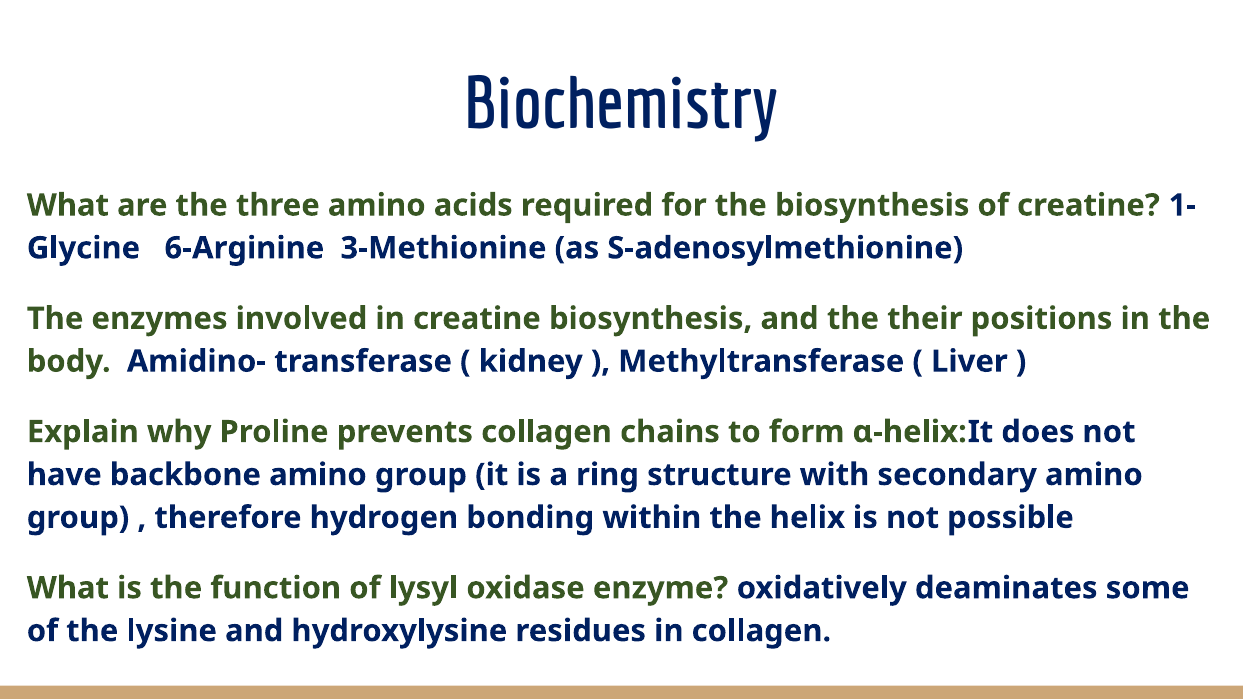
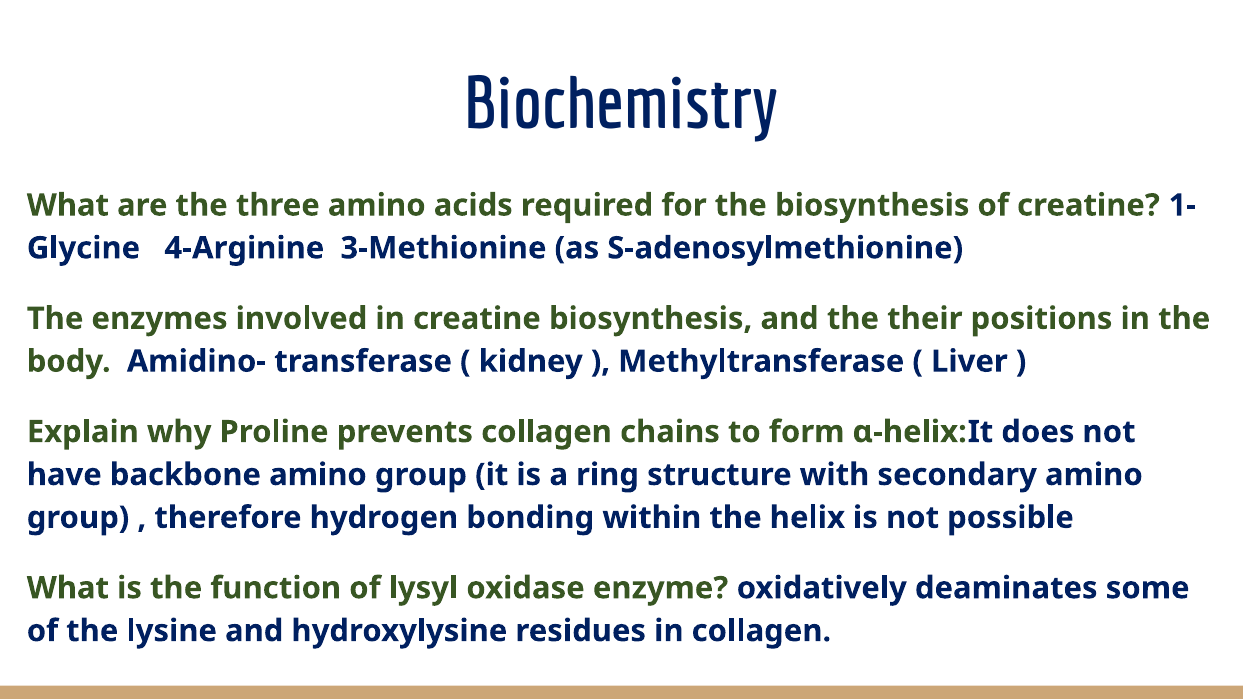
6-Arginine: 6-Arginine -> 4-Arginine (244, 248)
